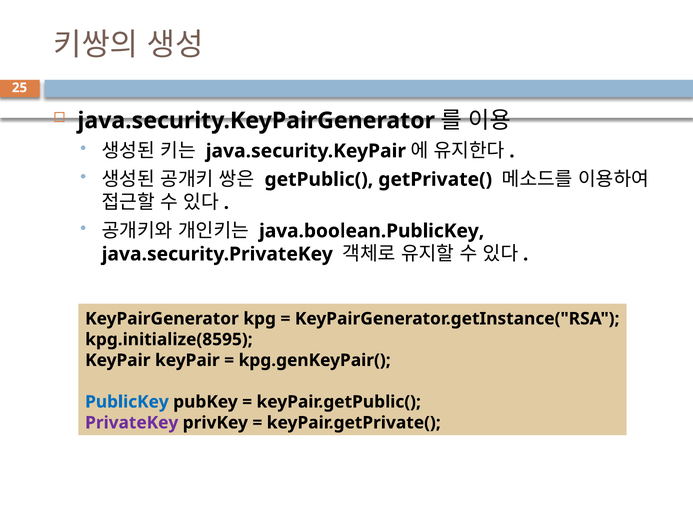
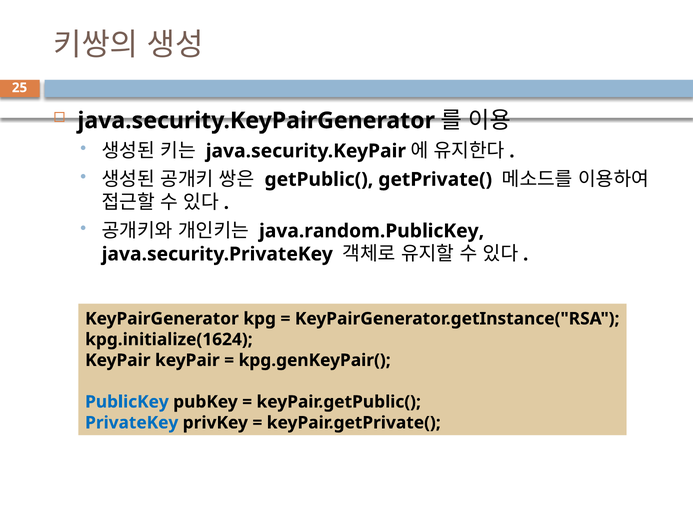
java.boolean.PublicKey: java.boolean.PublicKey -> java.random.PublicKey (372, 231)
kpg.initialize(8595: kpg.initialize(8595 -> kpg.initialize(1624 (169, 339)
PrivateKey colour: purple -> blue (132, 422)
